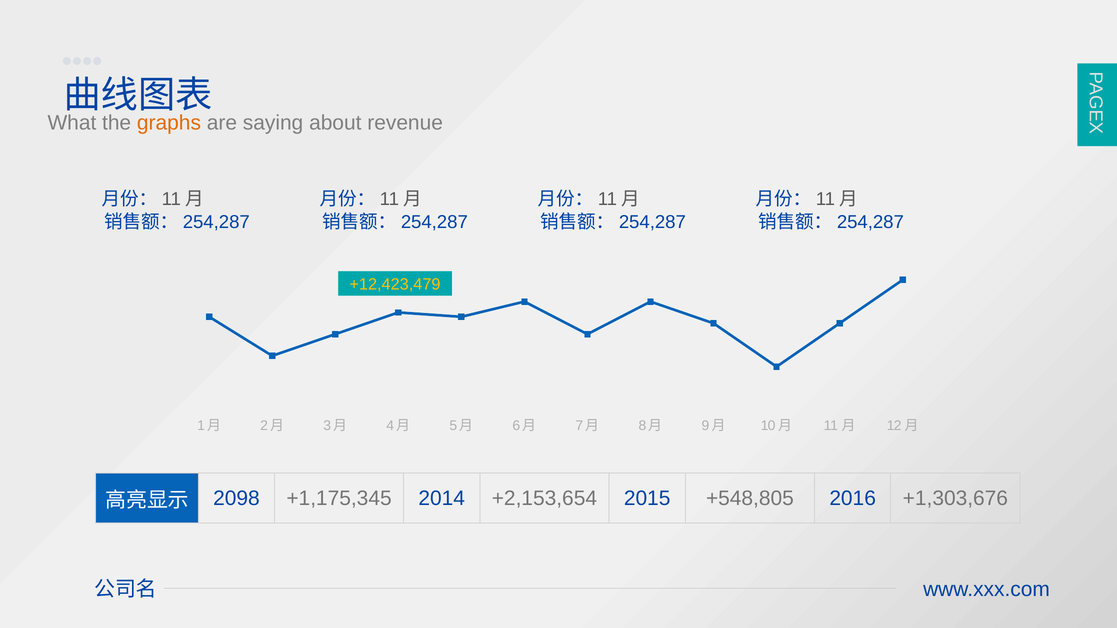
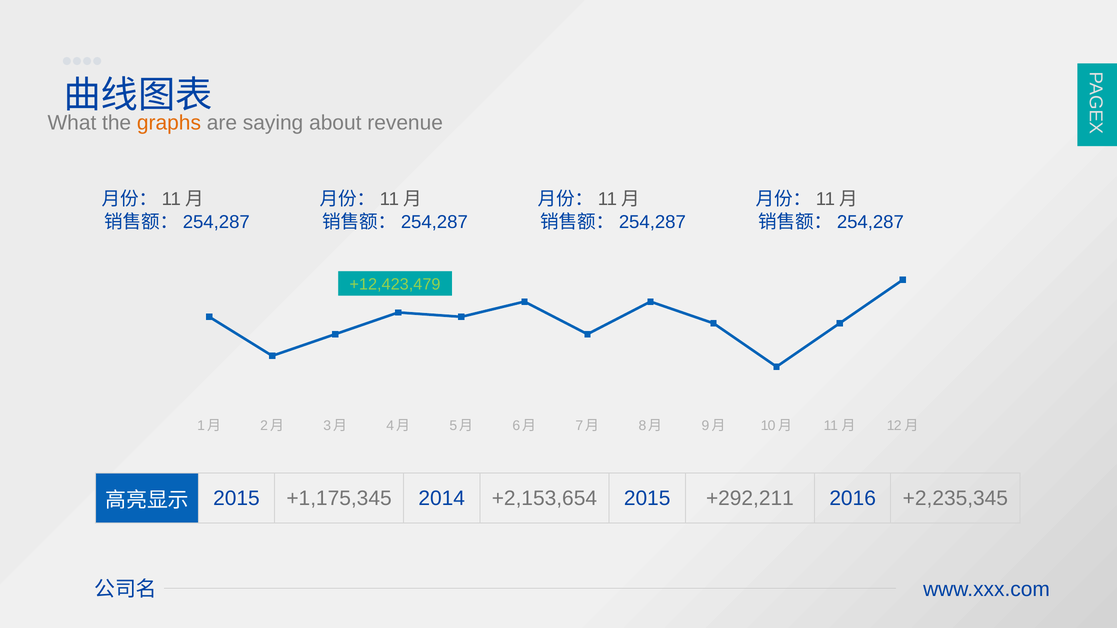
+12,423,479 colour: yellow -> light green (395, 285)
2098: 2098 -> 2015 (236, 499)
+548,805: +548,805 -> +292,211 (750, 499)
+1,303,676: +1,303,676 -> +2,235,345 (955, 499)
